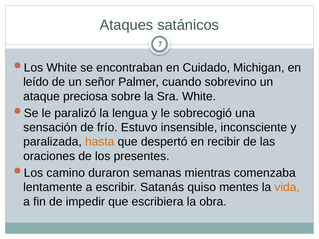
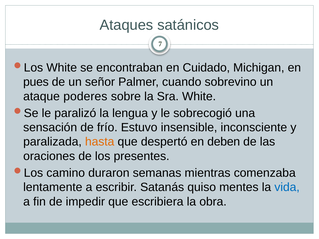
leído: leído -> pues (36, 82)
preciosa: preciosa -> poderes (85, 96)
recibir: recibir -> deben (224, 142)
vida colour: orange -> blue (287, 187)
